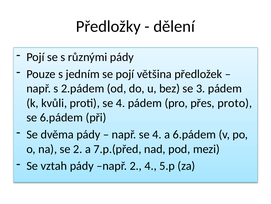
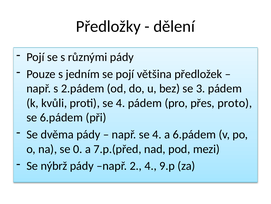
se 2: 2 -> 0 (78, 148)
vztah: vztah -> nýbrž (54, 165)
5.p: 5.p -> 9.p (167, 165)
